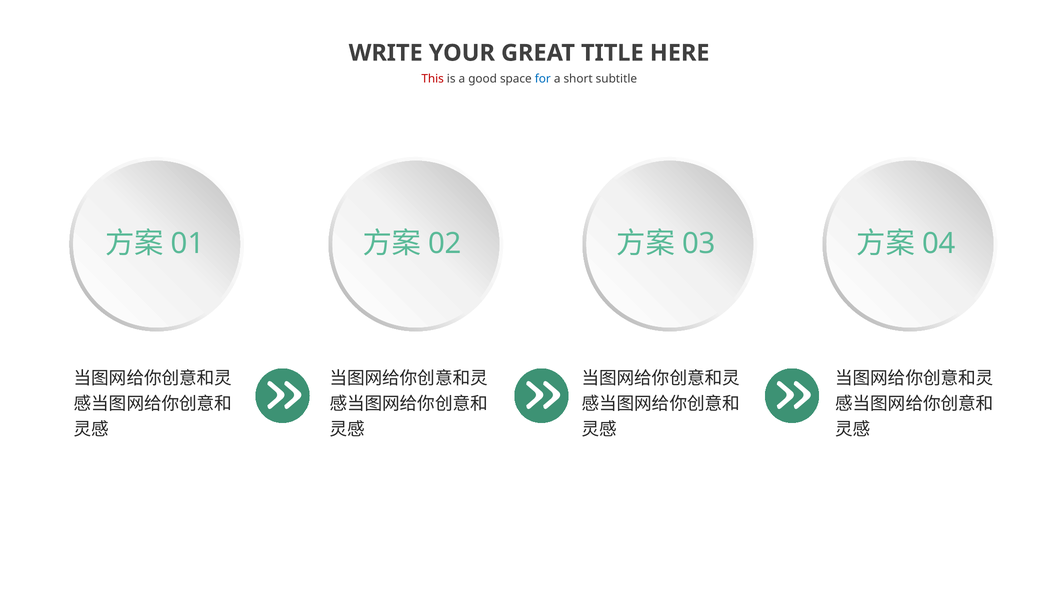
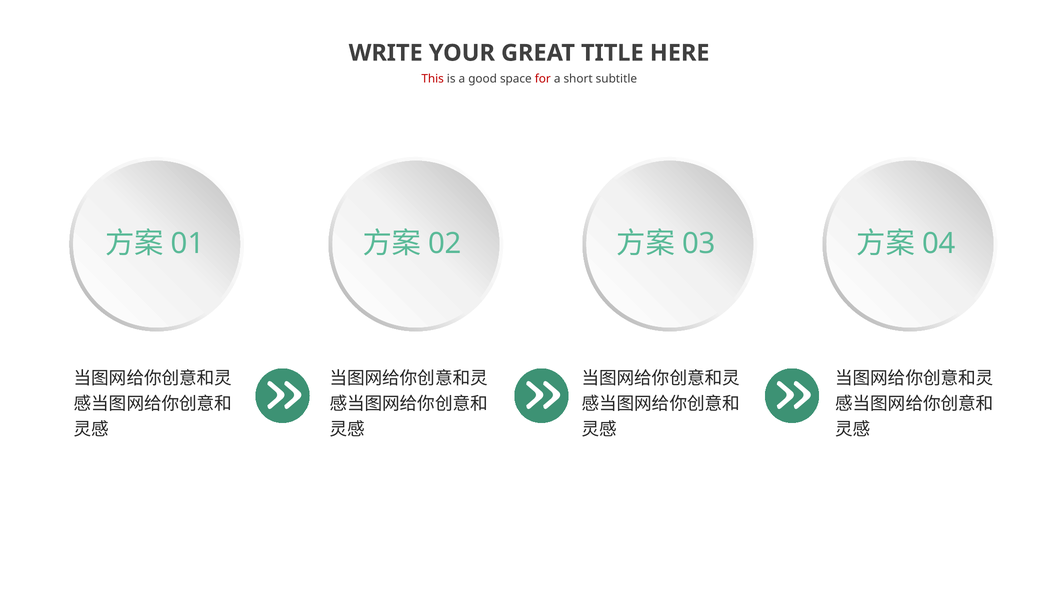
for colour: blue -> red (543, 79)
